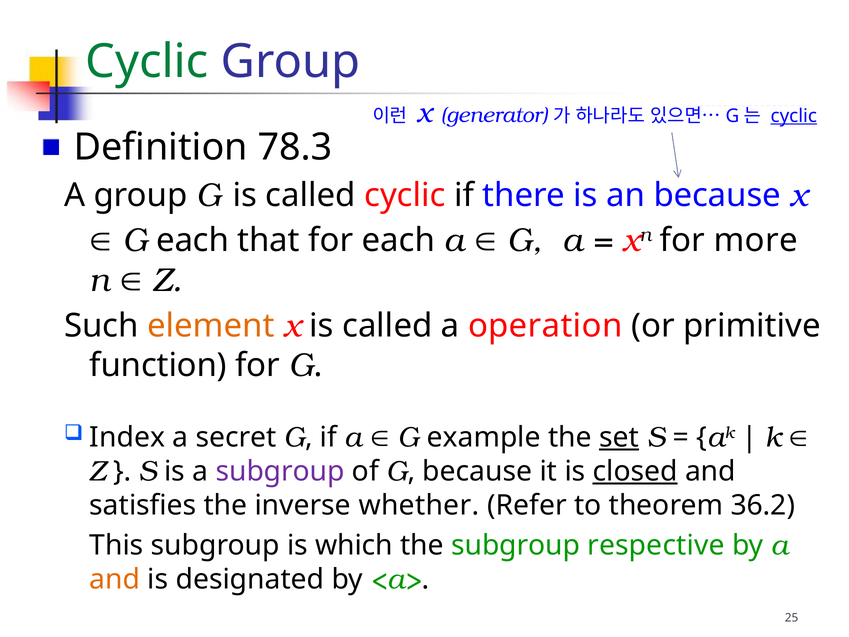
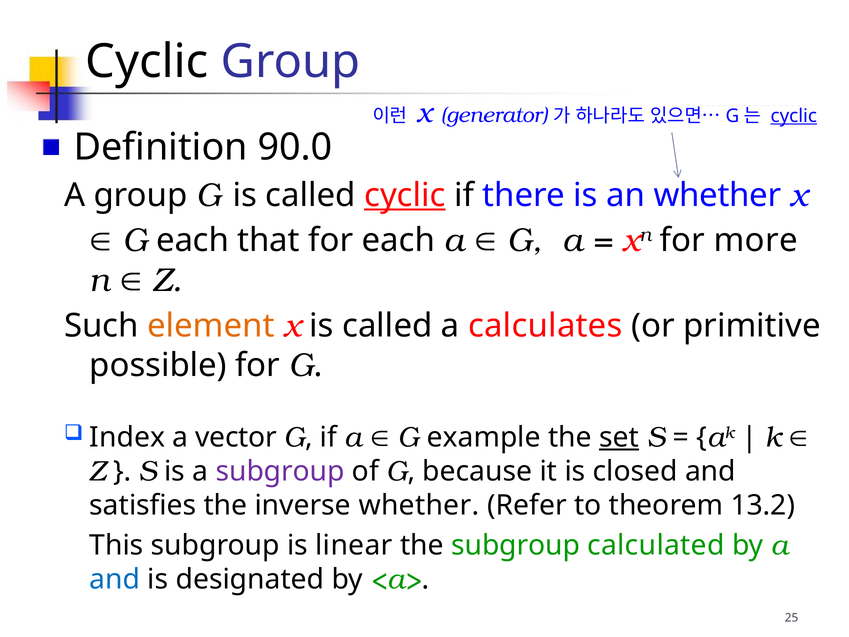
Cyclic colour: green -> black (147, 62)
78.3: 78.3 -> 90.0 (295, 147)
cyclic underline: none -> present (405, 195)
an because: because -> whether (717, 195)
operation: operation -> calculates (545, 326)
function: function -> possible (158, 365)
secret: secret -> vector (236, 437)
closed underline: present -> none (635, 471)
36.2: 36.2 -> 13.2 (763, 505)
which: which -> linear (354, 545)
respective: respective -> calculated (656, 545)
and colour: orange -> blue (115, 579)
